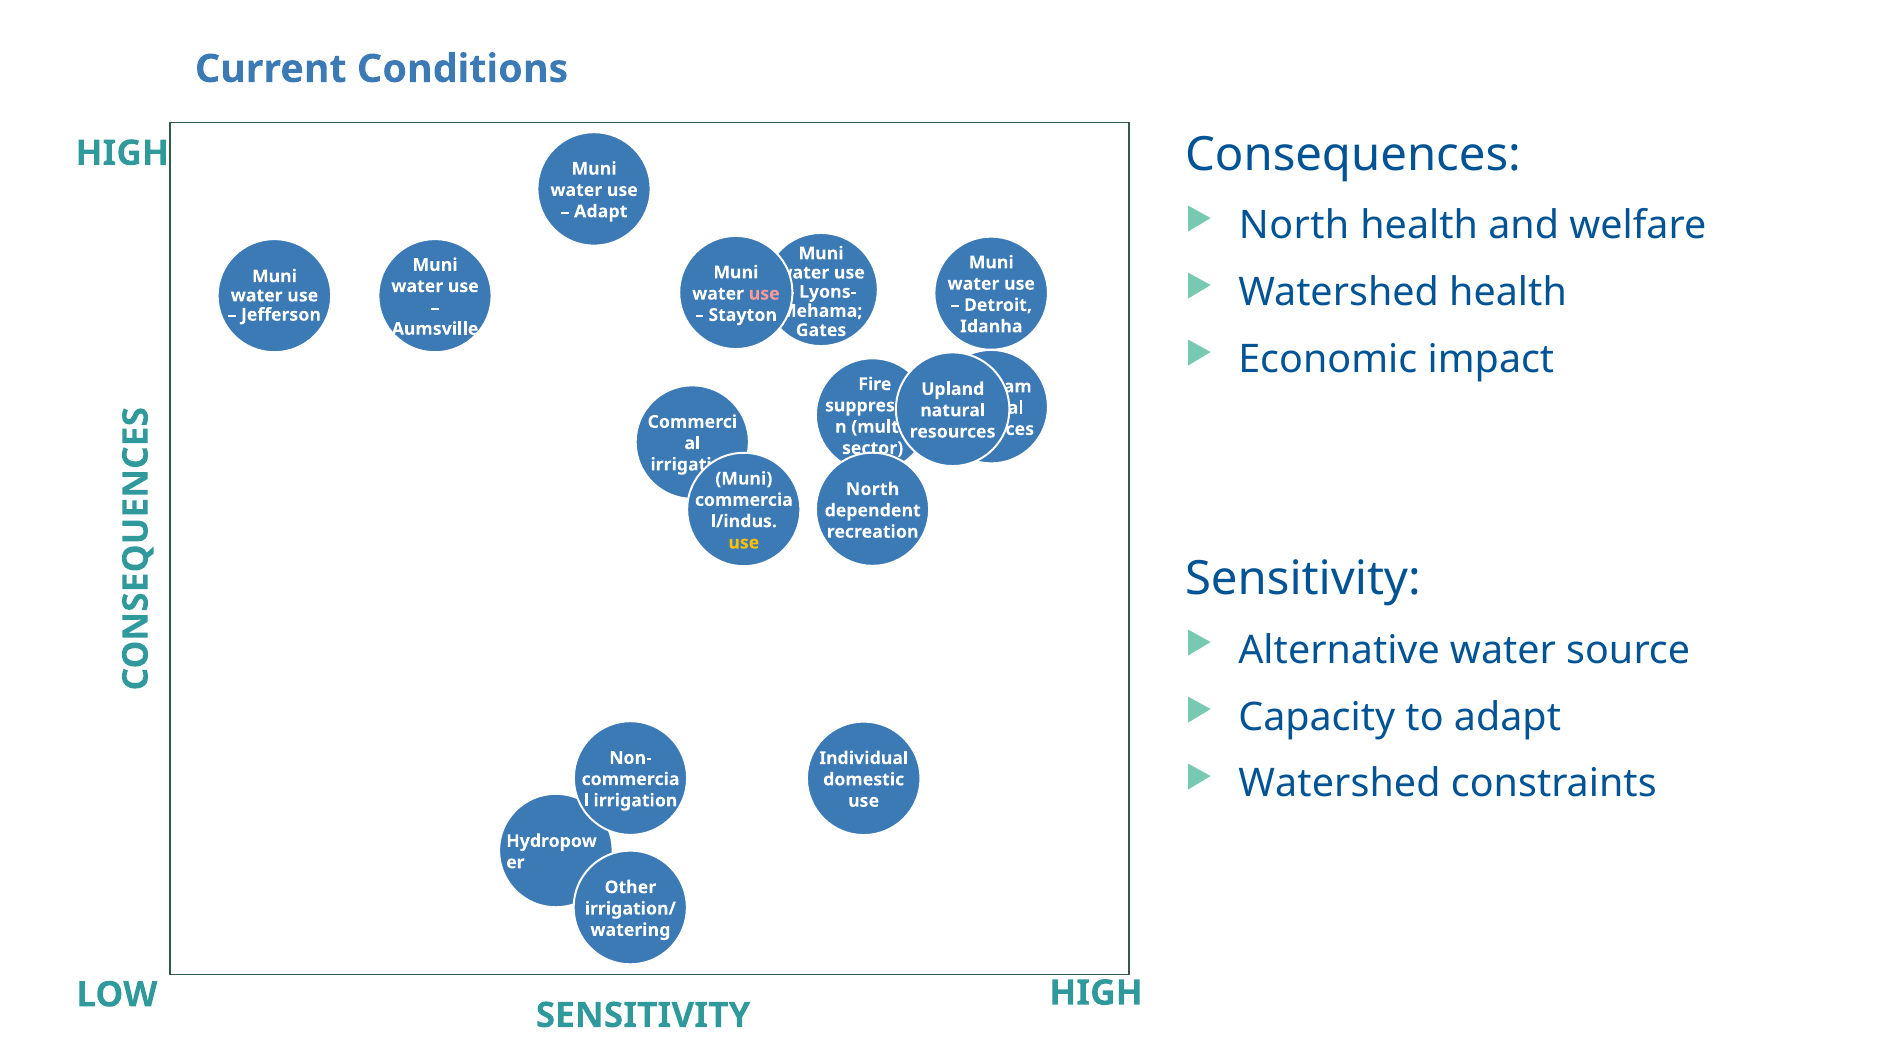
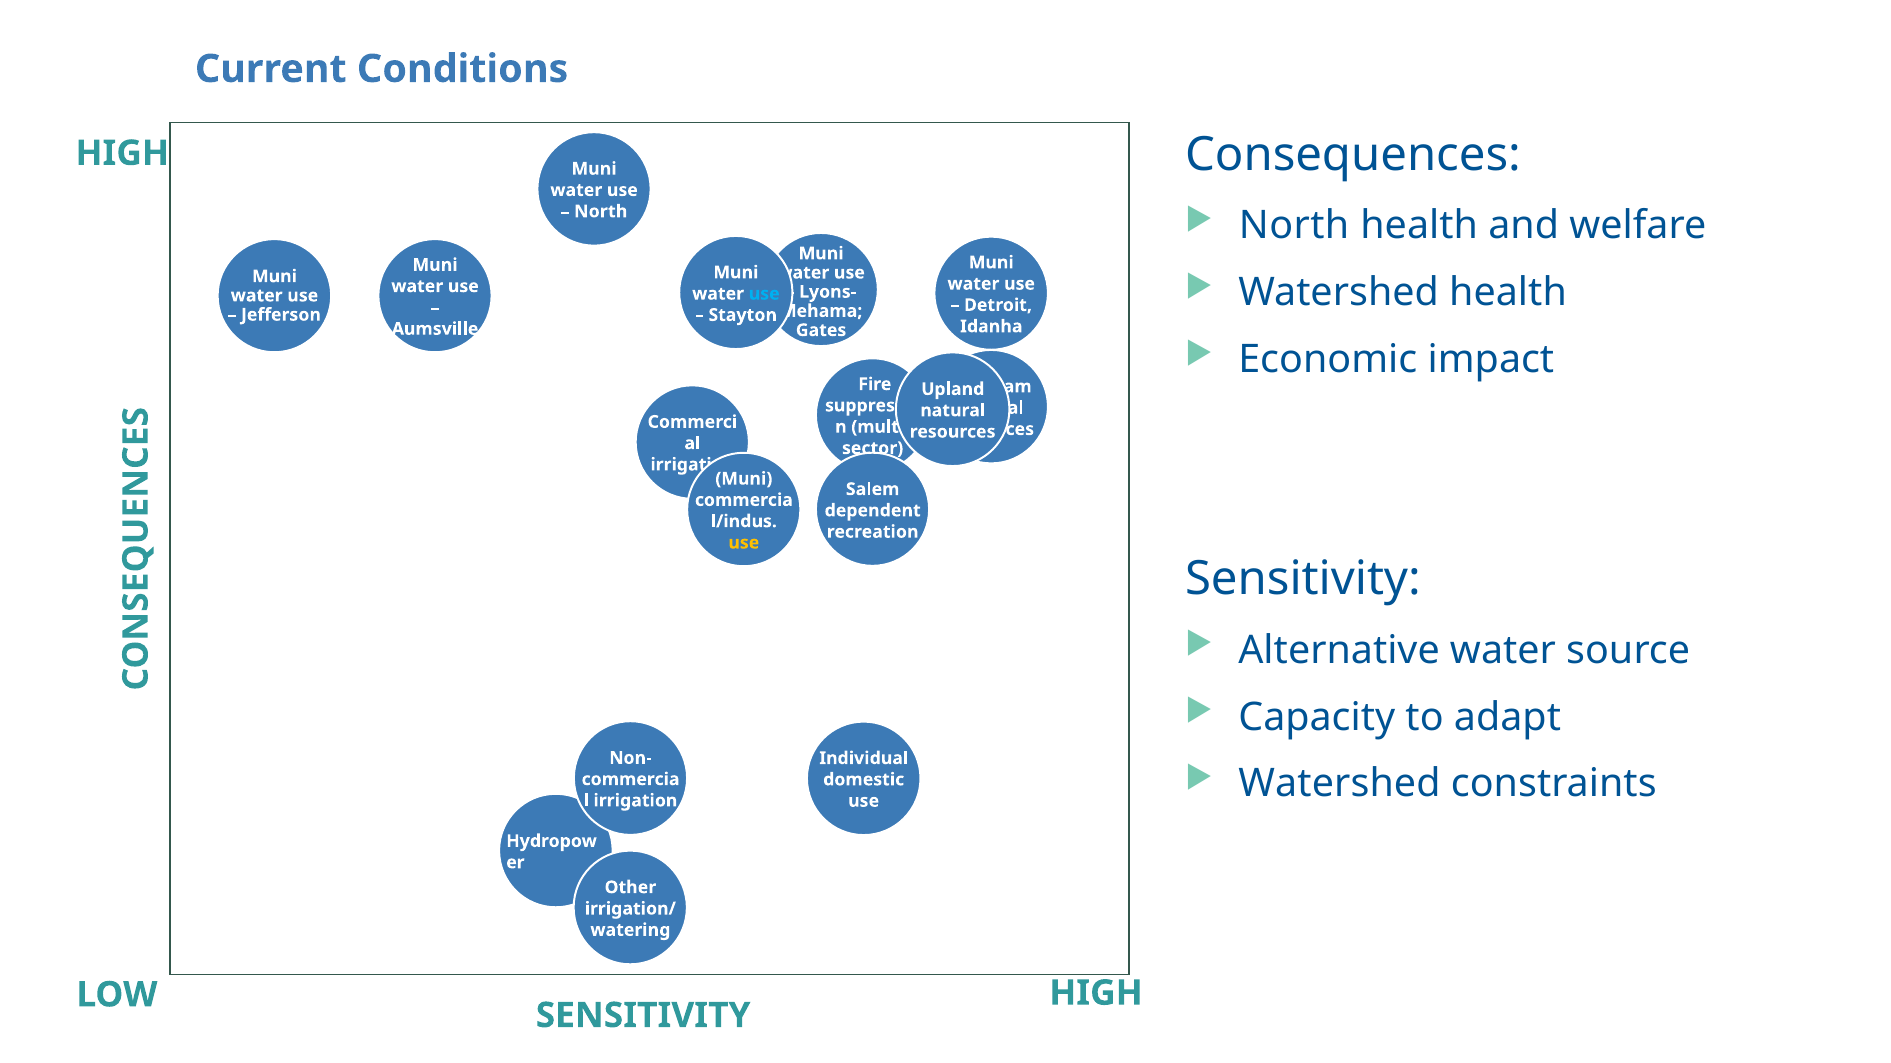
Adapt: Adapt -> North (601, 212)
use colour: pink -> light blue (764, 294)
North: North -> Salem (873, 490)
